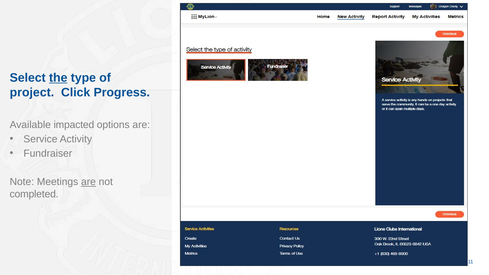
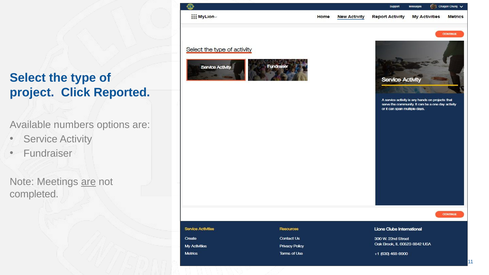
the underline: present -> none (58, 78)
Progress: Progress -> Reported (122, 92)
impacted: impacted -> numbers (74, 125)
